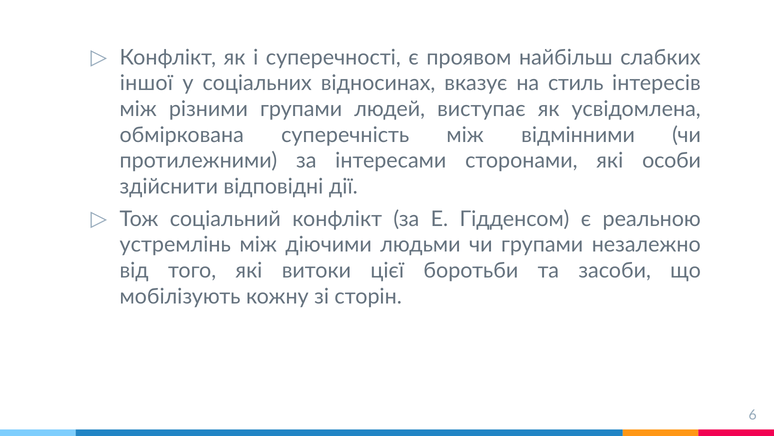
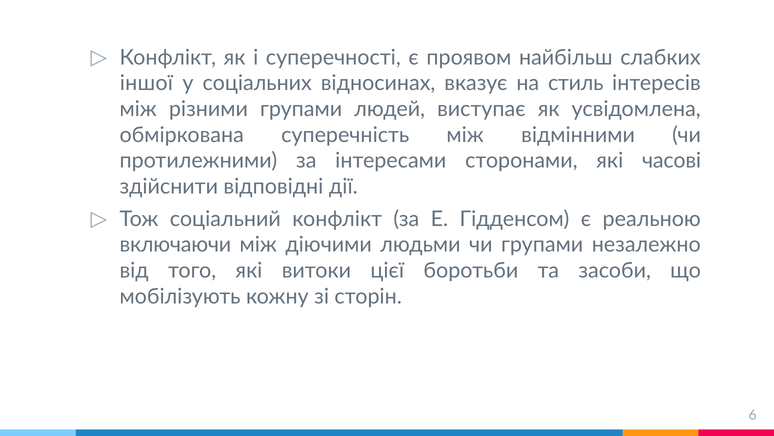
особи: особи -> часові (672, 161)
устремлінь: устремлінь -> включаючи (175, 245)
